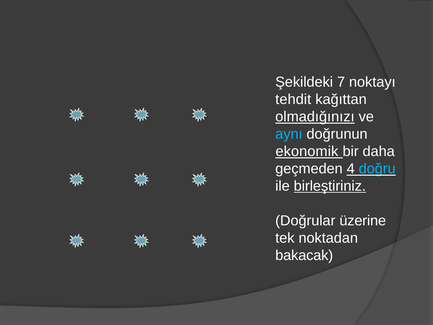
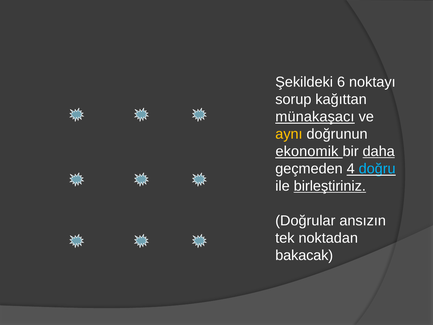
7: 7 -> 6 (341, 82)
tehdit: tehdit -> sorup (293, 99)
olmadığınızı: olmadığınızı -> münakaşacı (315, 117)
aynı colour: light blue -> yellow (289, 134)
daha underline: none -> present (379, 151)
üzerine: üzerine -> ansızın (363, 221)
